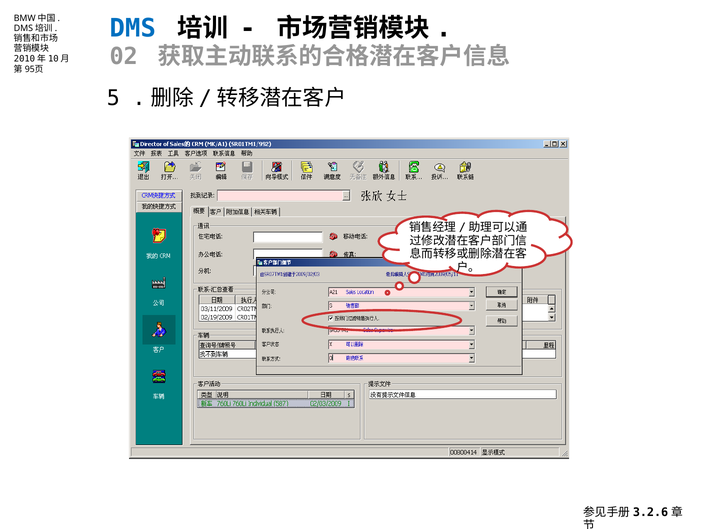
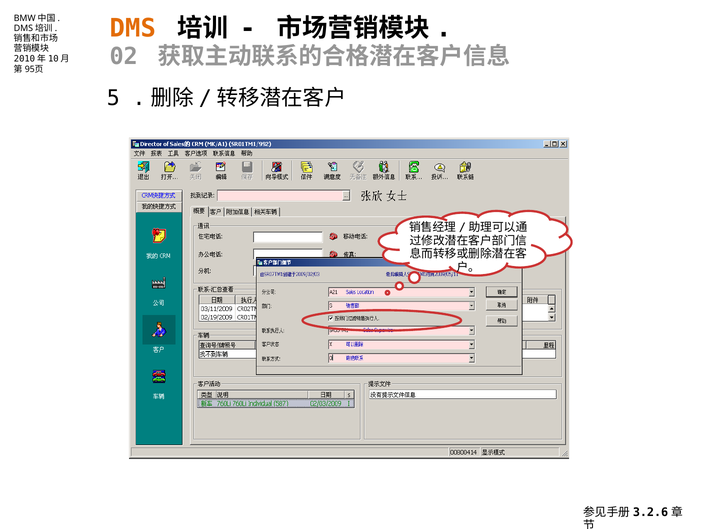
DMS colour: blue -> orange (133, 29)
